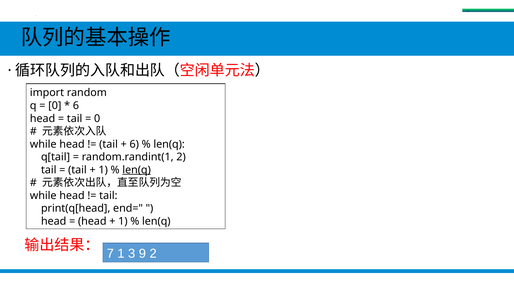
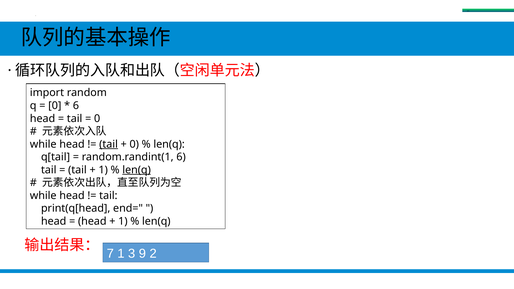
tail underline: none -> present (109, 144)
6: 6 -> 0 (134, 144)
random.randint(1 2: 2 -> 6 (181, 157)
